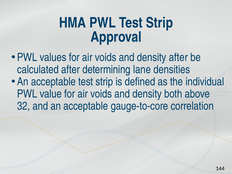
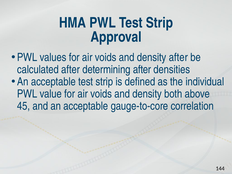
determining lane: lane -> after (142, 69)
32: 32 -> 45 (24, 106)
